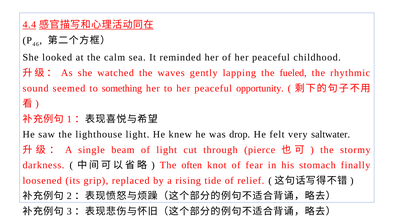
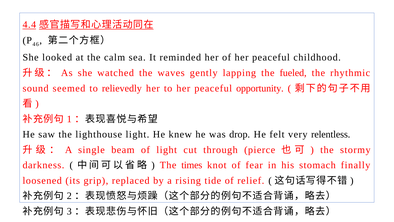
something: something -> relievedly (122, 88)
saltwater: saltwater -> relentless (331, 134)
often: often -> times (192, 165)
